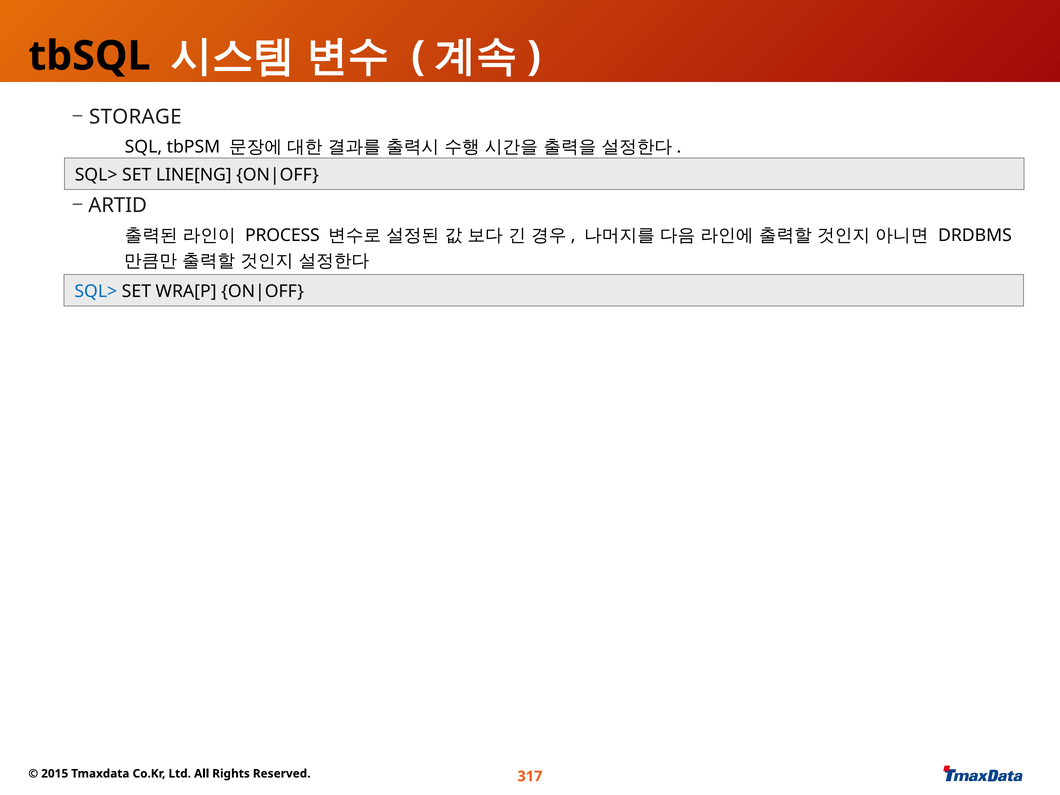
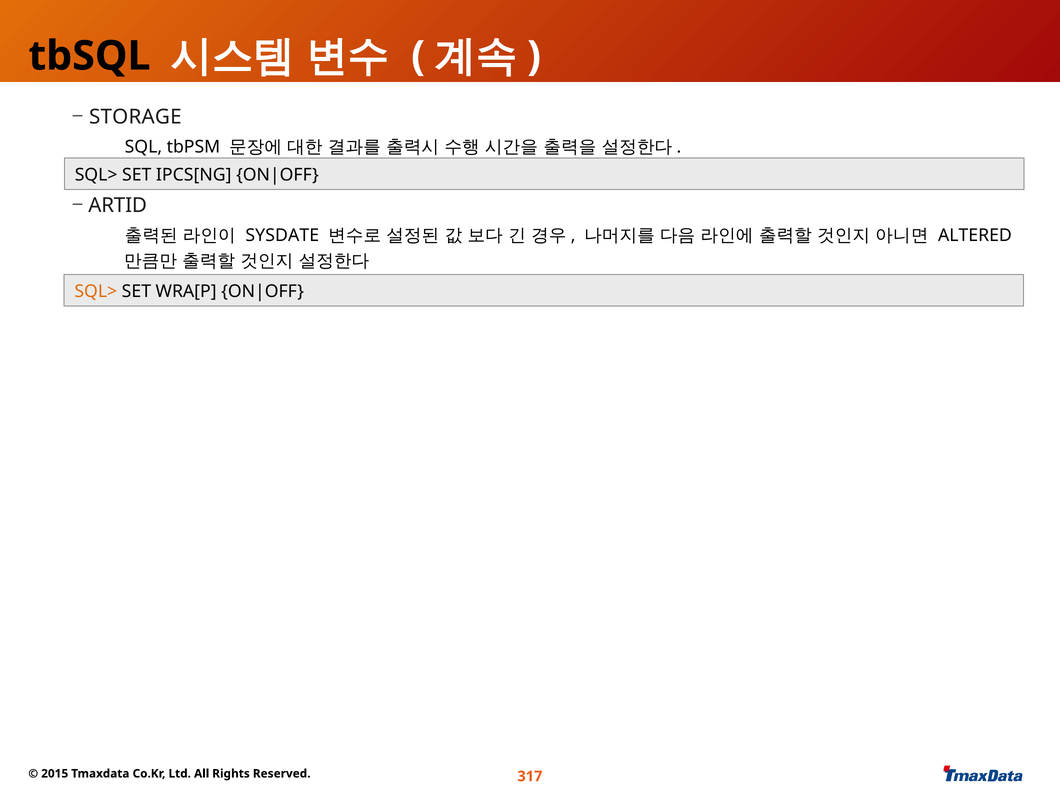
LINE[NG: LINE[NG -> IPCS[NG (194, 175)
PROCESS: PROCESS -> SYSDATE (282, 236)
DRDBMS: DRDBMS -> ALTERED (975, 236)
SQL> colour: blue -> orange (96, 291)
